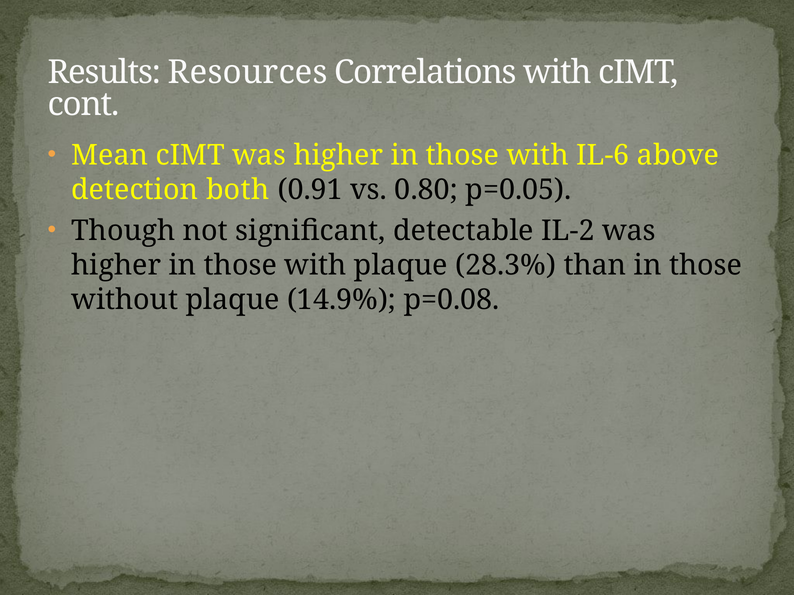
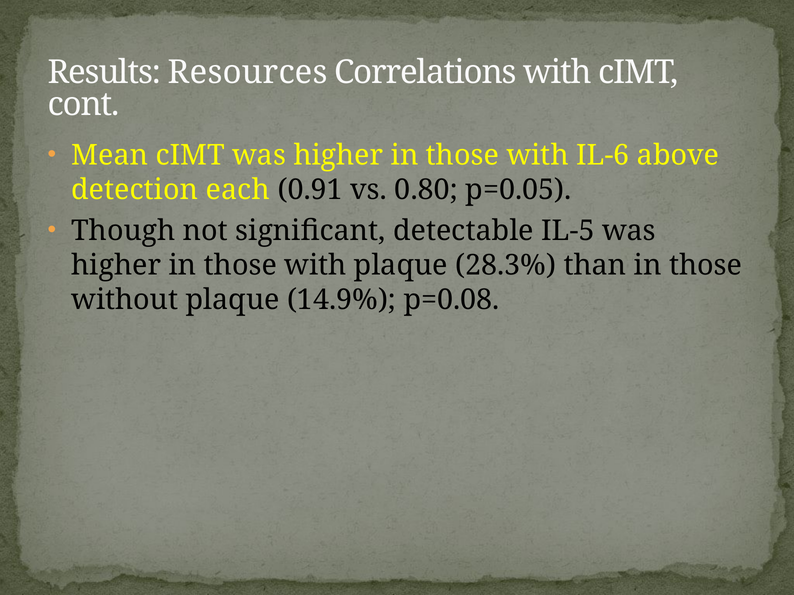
both: both -> each (238, 190)
IL-2: IL-2 -> IL-5 (568, 231)
